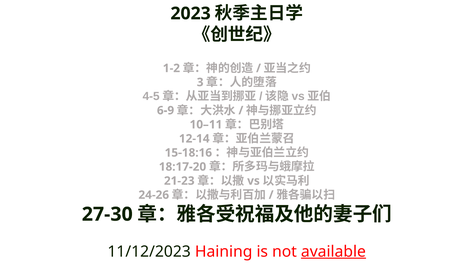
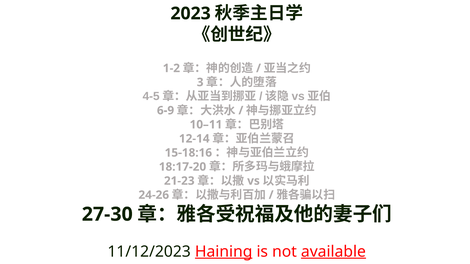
Haining underline: none -> present (224, 252)
